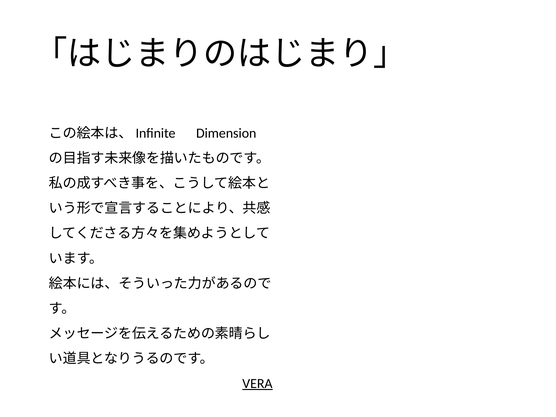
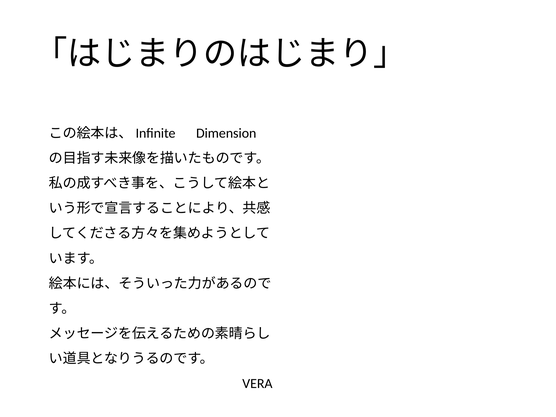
VERA underline: present -> none (257, 384)
